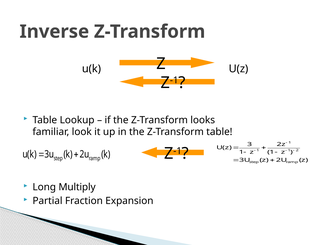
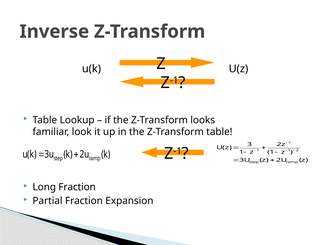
Long Multiply: Multiply -> Fraction (77, 187)
